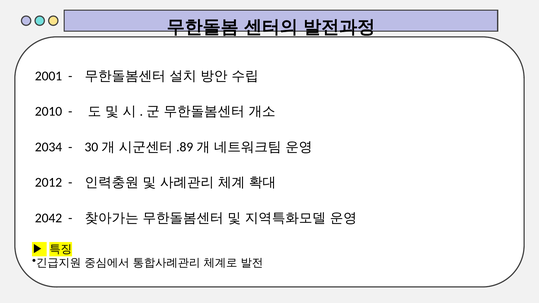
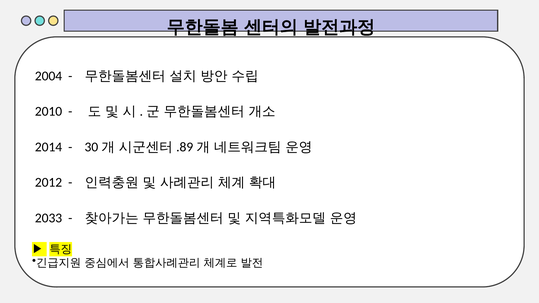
2001: 2001 -> 2004 (49, 76)
2034: 2034 -> 2014 (49, 147)
2042: 2042 -> 2033 (49, 218)
